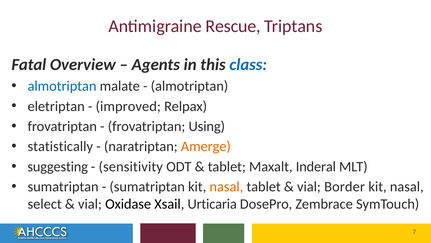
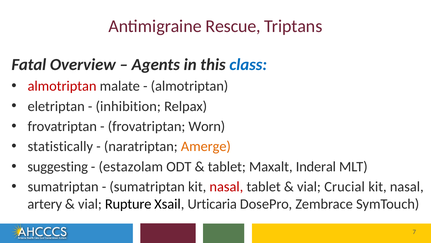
almotriptan colour: blue -> red (62, 86)
improved: improved -> inhibition (128, 106)
Using: Using -> Worn (207, 126)
sensitivity: sensitivity -> estazolam (131, 166)
nasal colour: orange -> red (226, 186)
Border: Border -> Crucial (345, 186)
select: select -> artery (45, 204)
Oxidase: Oxidase -> Rupture (128, 204)
